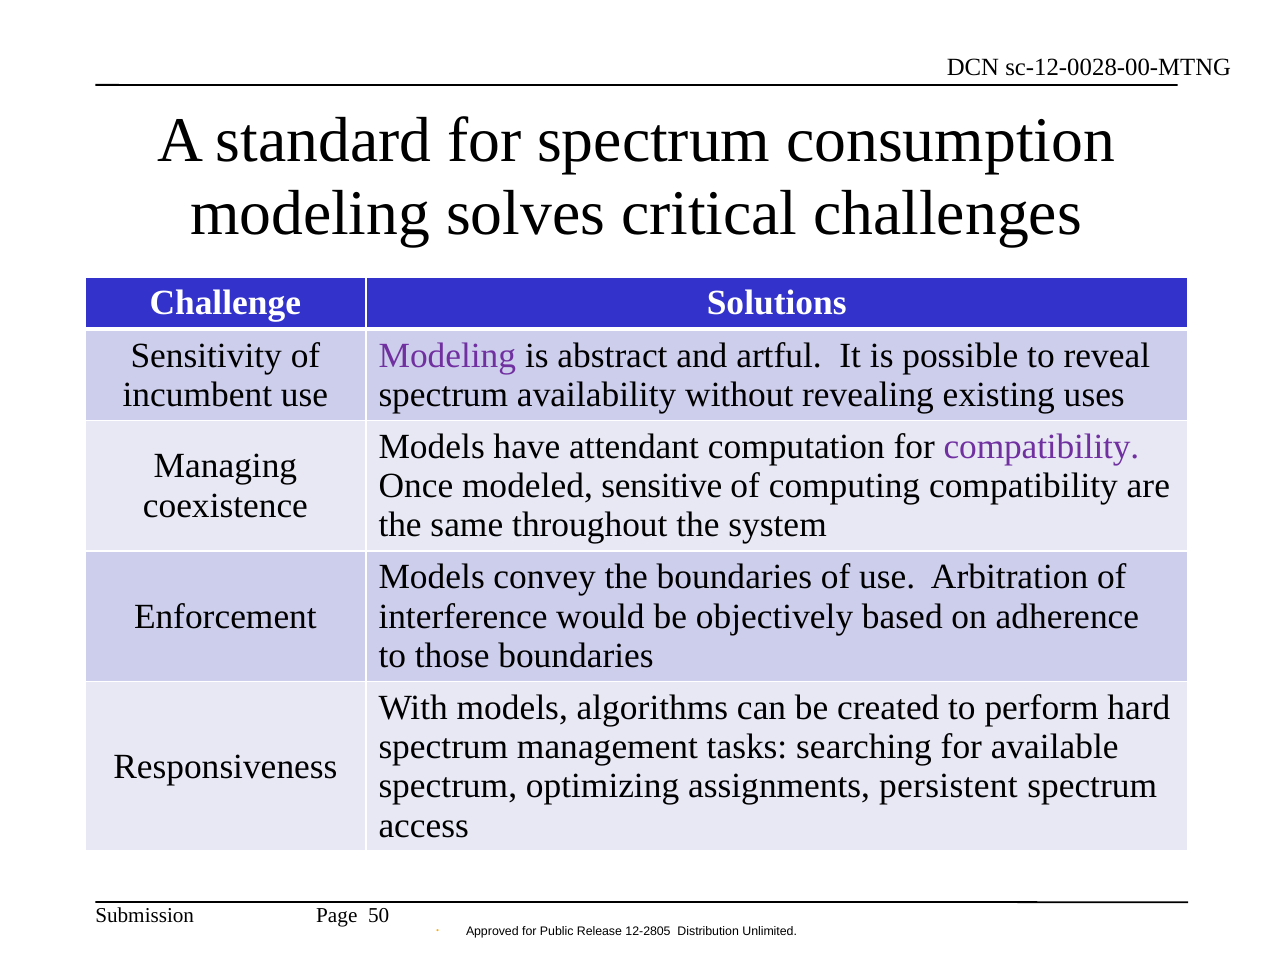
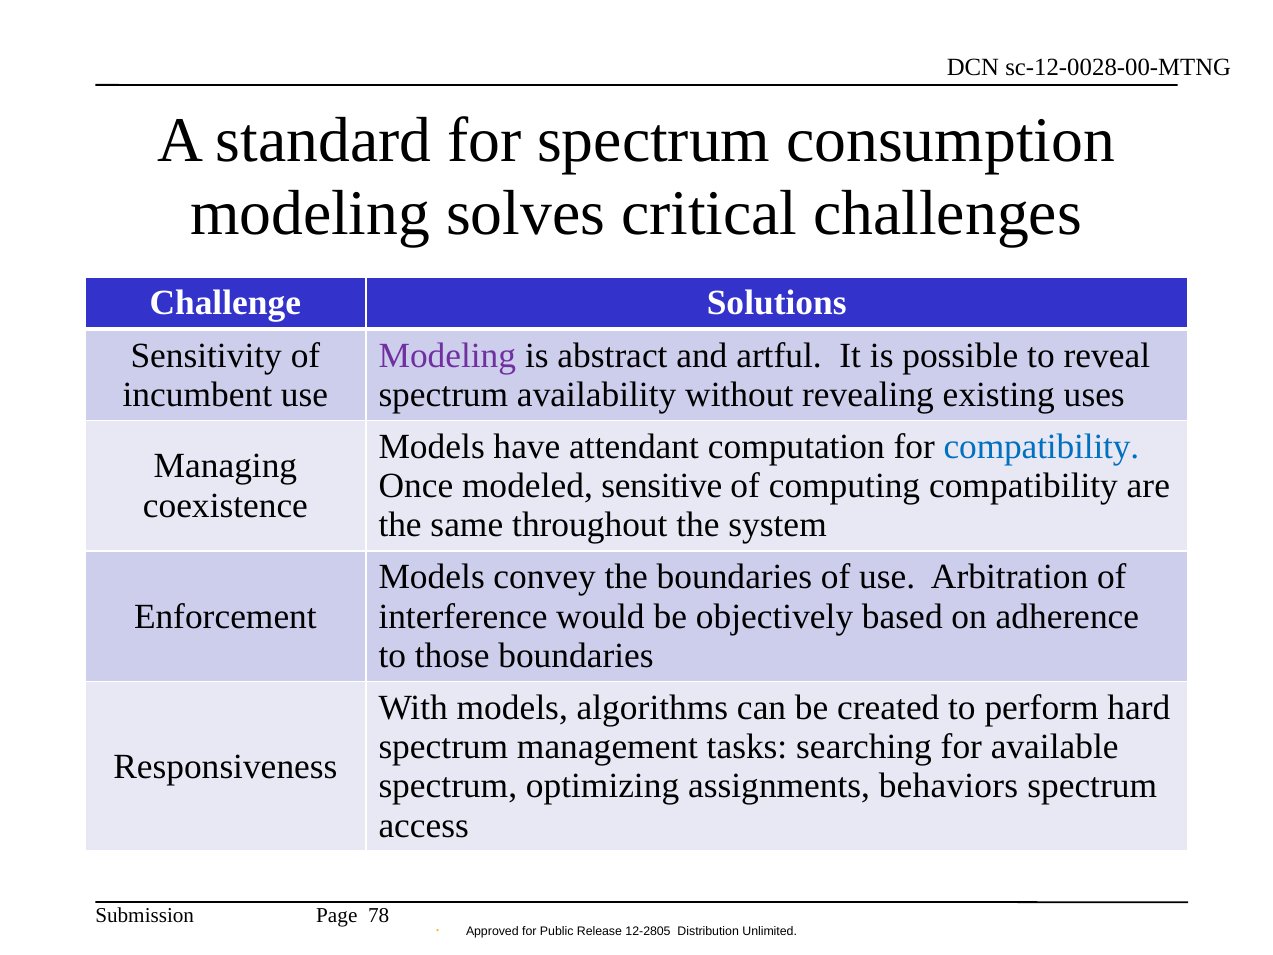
compatibility colour: purple -> blue (1041, 447)
persistent: persistent -> behaviors (949, 786)
50: 50 -> 78 (379, 916)
